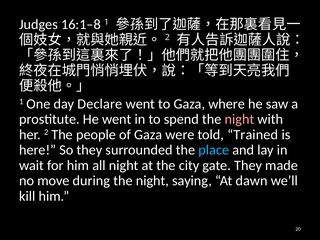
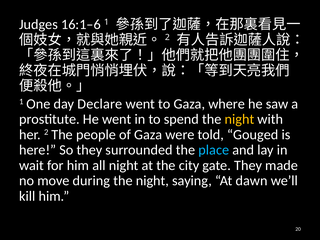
16:1–8: 16:1–8 -> 16:1–6 (81, 24)
night colour: pink -> yellow (239, 119)
Trained: Trained -> Gouged (253, 135)
